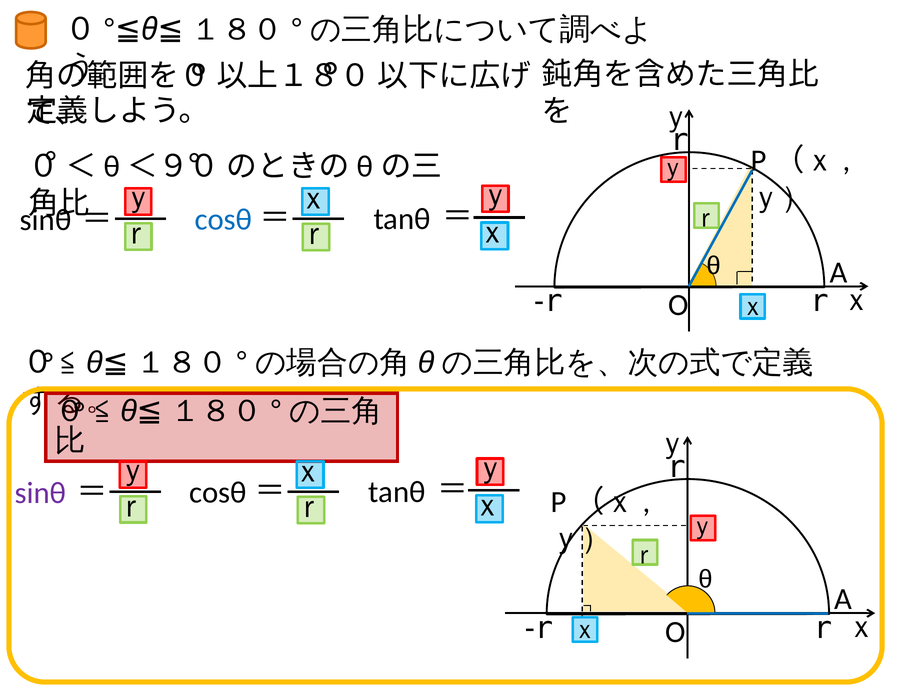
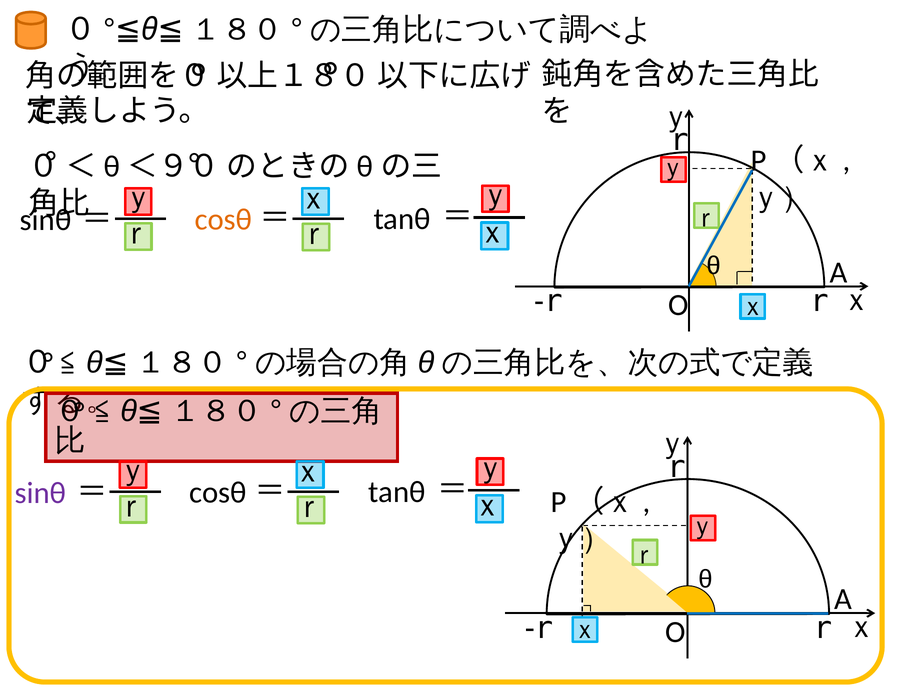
cosθ colour: blue -> orange (223, 220)
